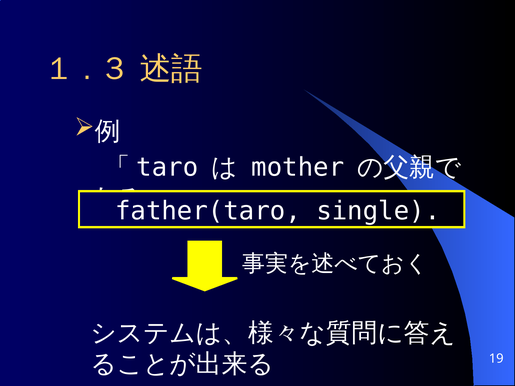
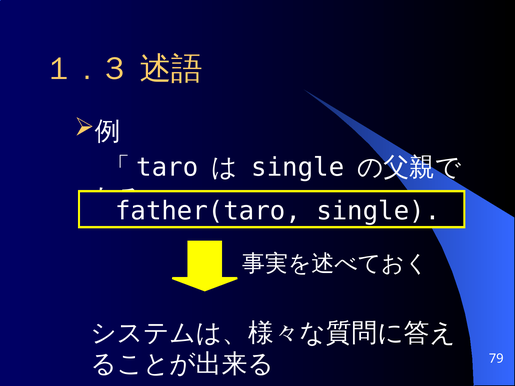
mother: mother -> single (298, 167)
19: 19 -> 79 (496, 359)
